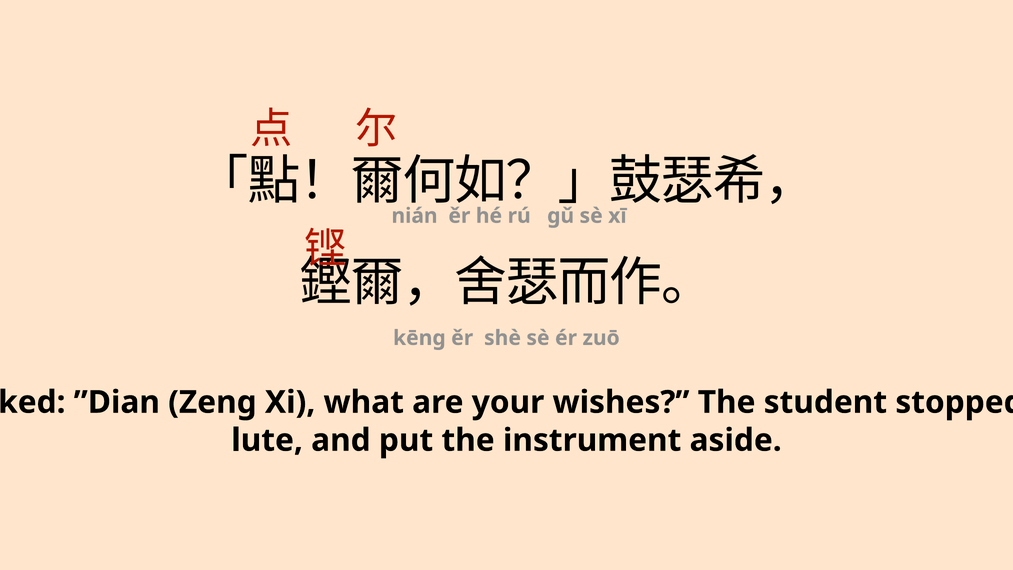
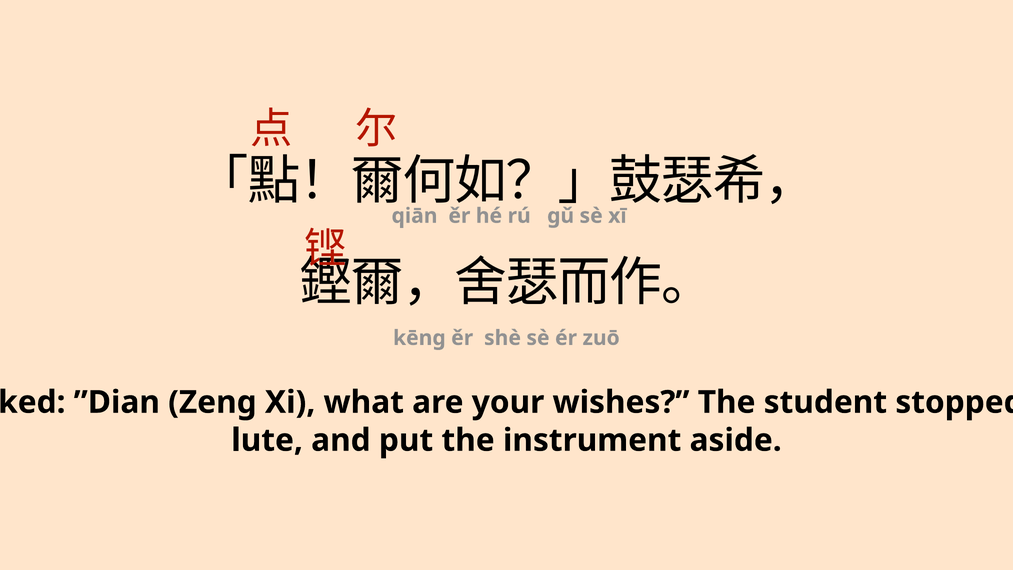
nián: nián -> qiān (414, 216)
